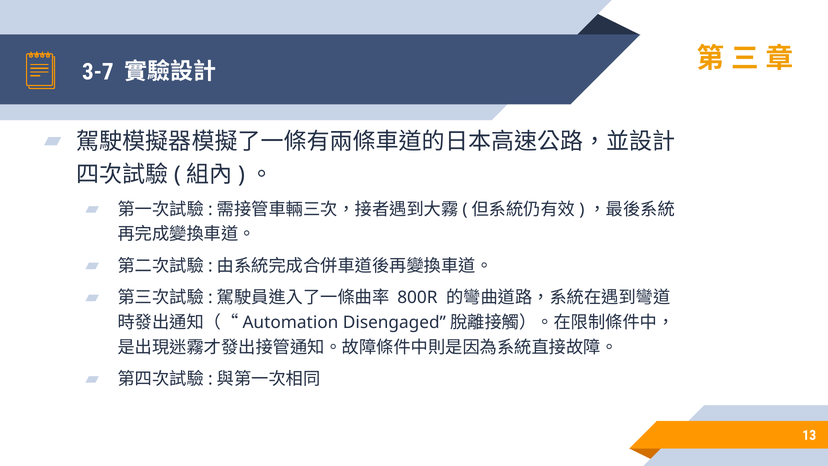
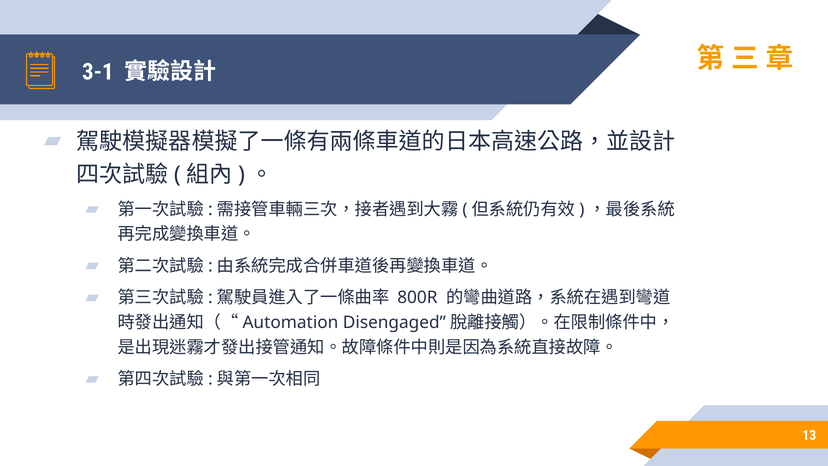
3-7: 3-7 -> 3-1 (98, 72)
